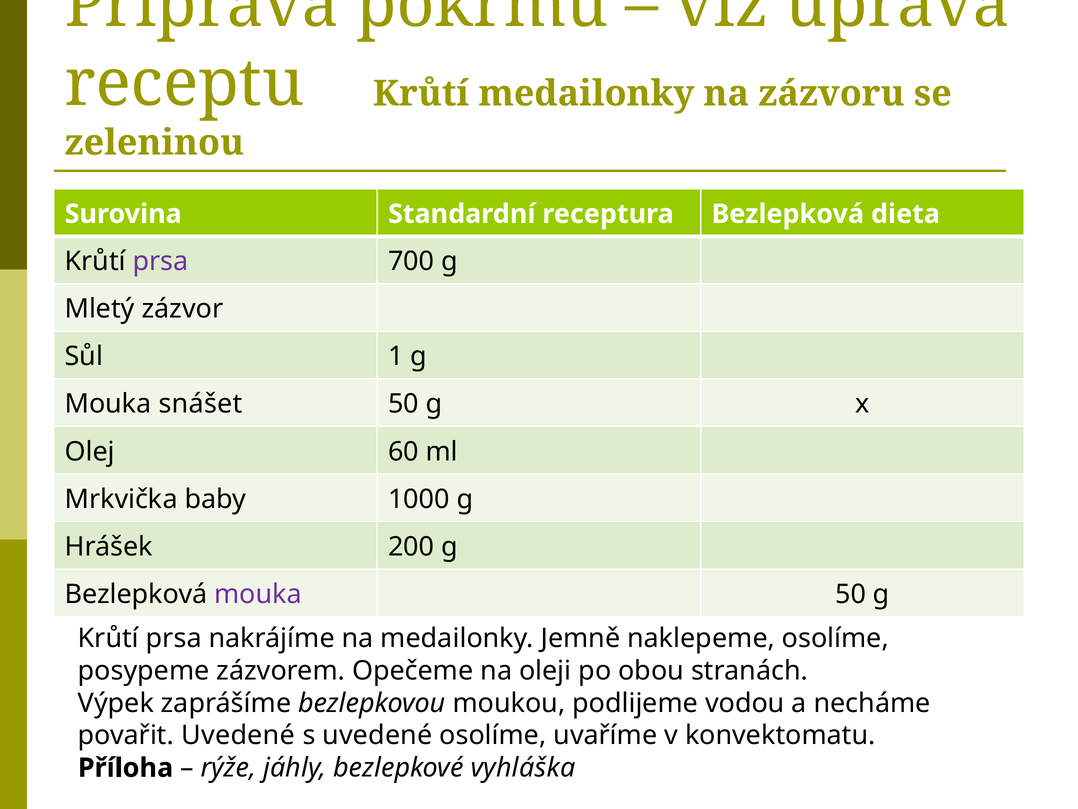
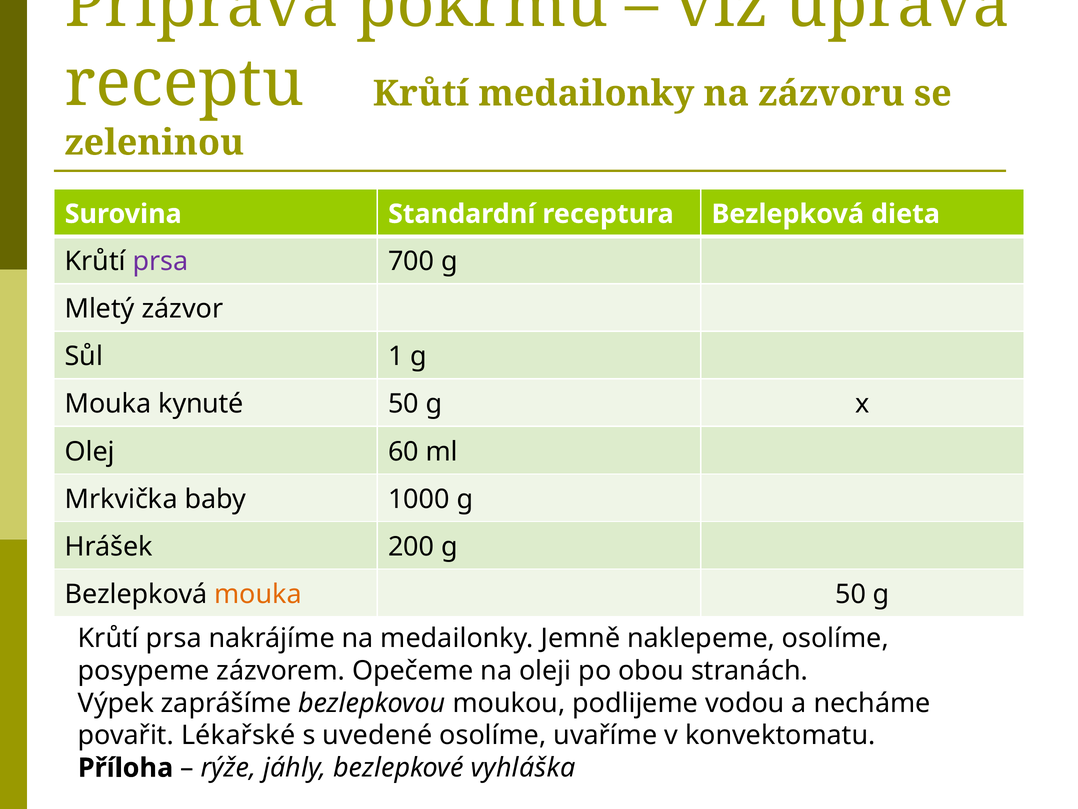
snášet: snášet -> kynuté (201, 404)
mouka colour: purple -> orange (258, 594)
povařit Uvedené: Uvedené -> Lékařské (238, 735)
